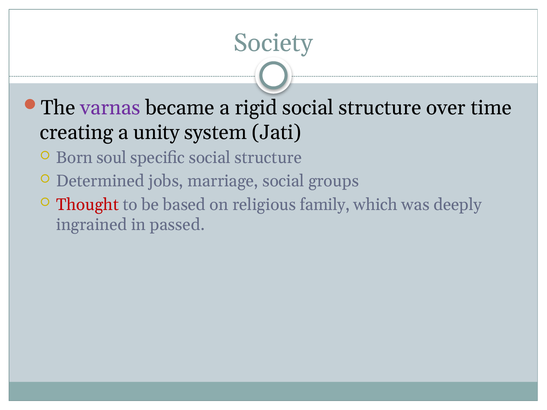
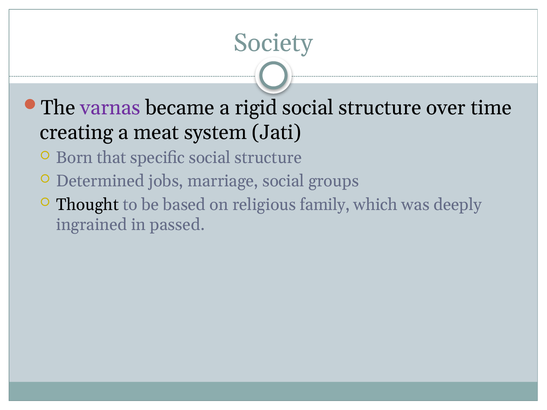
unity: unity -> meat (156, 132)
soul: soul -> that (112, 158)
Thought colour: red -> black (88, 205)
